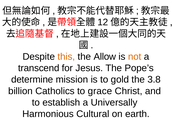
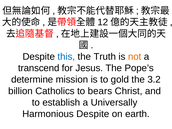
this colour: orange -> blue (66, 57)
Allow: Allow -> Truth (105, 57)
3.8: 3.8 -> 3.2 (154, 80)
grace: grace -> bears (100, 91)
Harmonious Cultural: Cultural -> Despite (93, 114)
